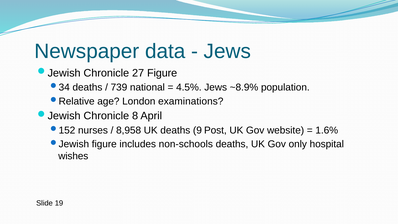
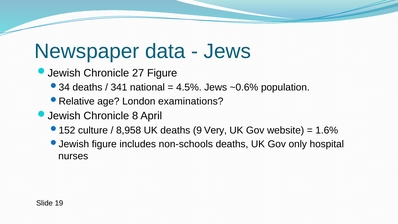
739: 739 -> 341 (119, 87)
~8.9%: ~8.9% -> ~0.6% (244, 87)
nurses: nurses -> culture (93, 130)
Post: Post -> Very (215, 130)
wishes: wishes -> nurses (73, 156)
